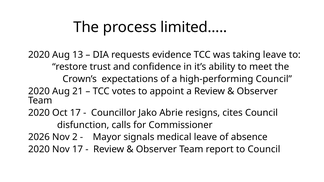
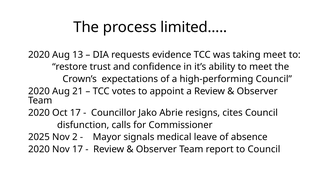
taking leave: leave -> meet (275, 55)
2026: 2026 -> 2025 (39, 137)
